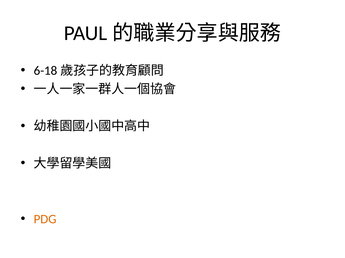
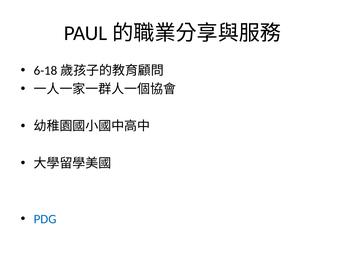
PDG colour: orange -> blue (45, 220)
